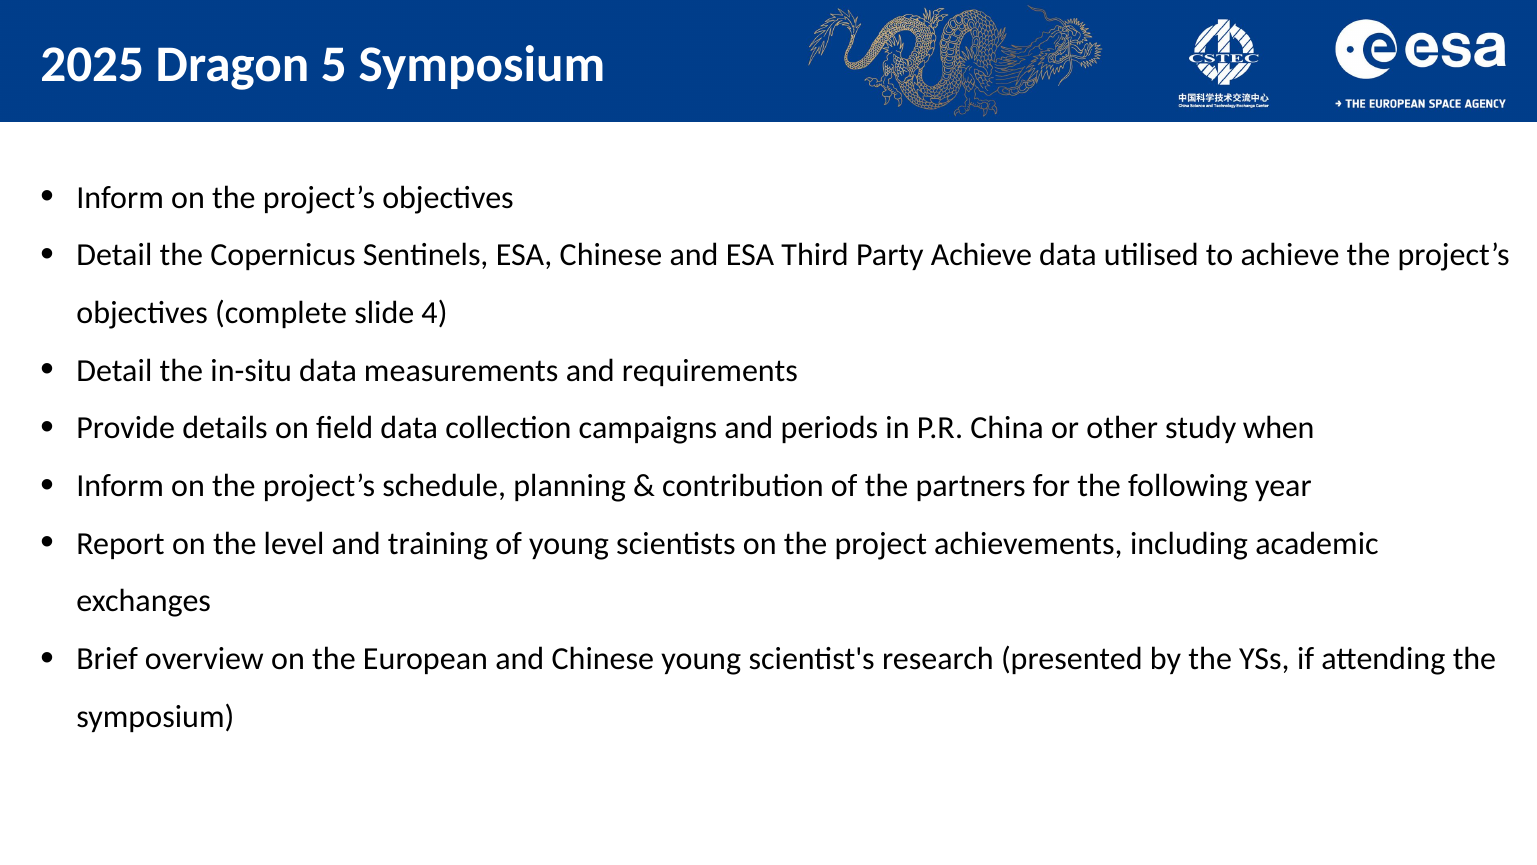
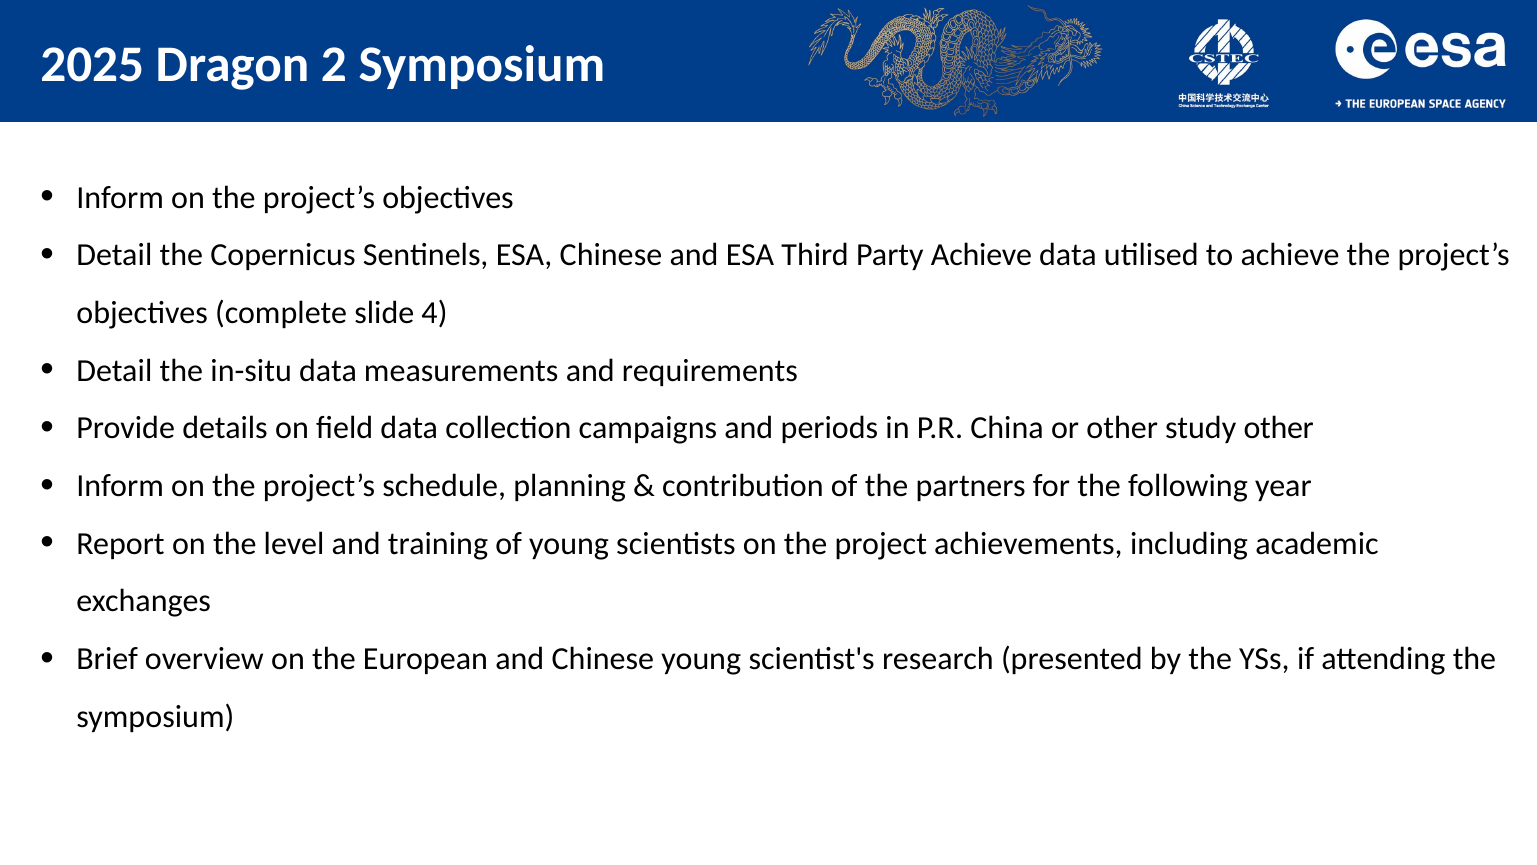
5: 5 -> 2 (334, 65)
study when: when -> other (1279, 428)
